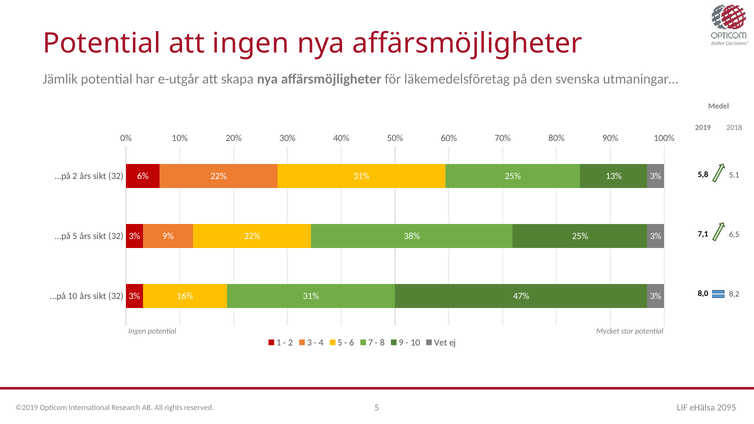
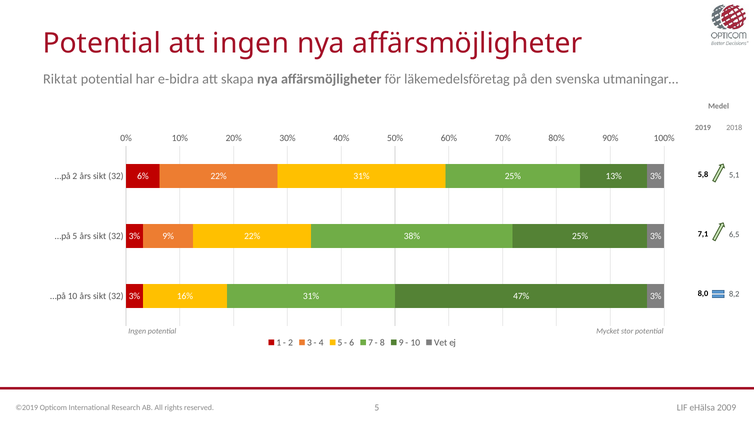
Jämlik: Jämlik -> Riktat (60, 79)
e-utgår: e-utgår -> e-bidra (179, 79)
2095: 2095 -> 2009 (727, 408)
